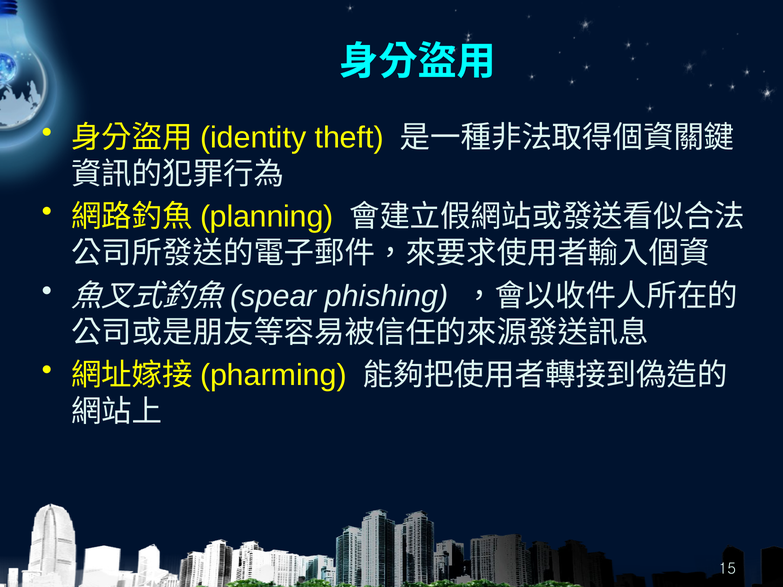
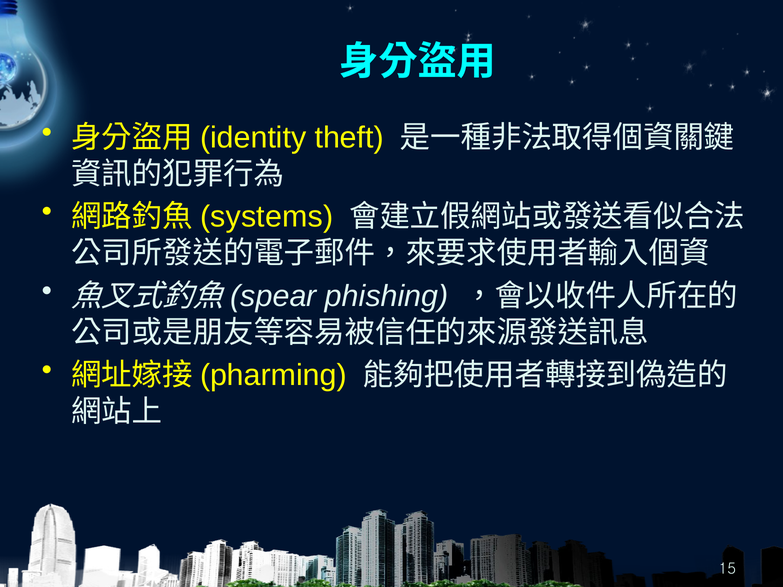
planning: planning -> systems (267, 217)
